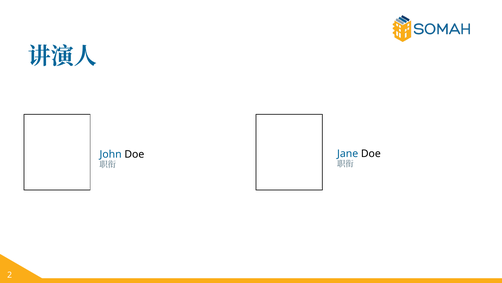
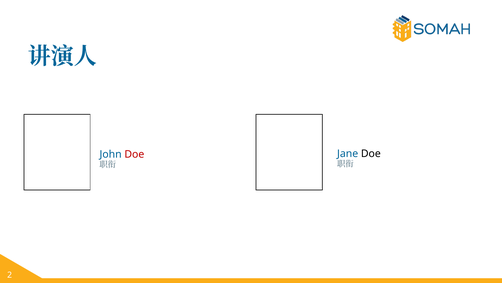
Doe colour: black -> red (134, 154)
